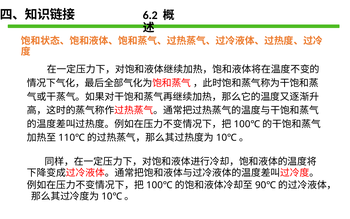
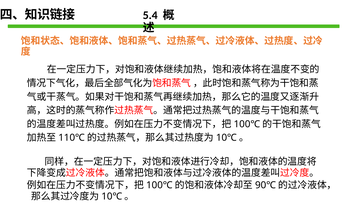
6.2: 6.2 -> 5.4 (150, 15)
